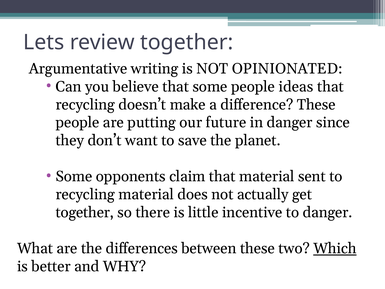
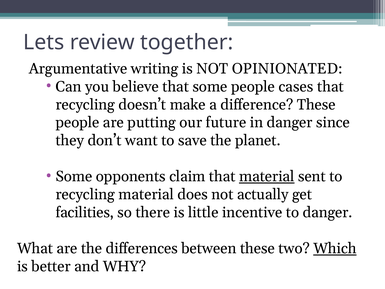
ideas: ideas -> cases (296, 86)
material underline: none -> present (267, 176)
together: together -> facilities (85, 212)
